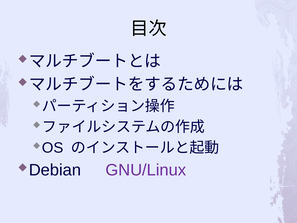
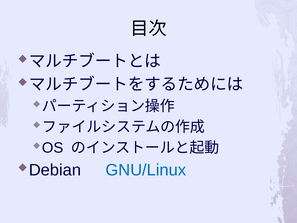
GNU/Linux colour: purple -> blue (146, 170)
